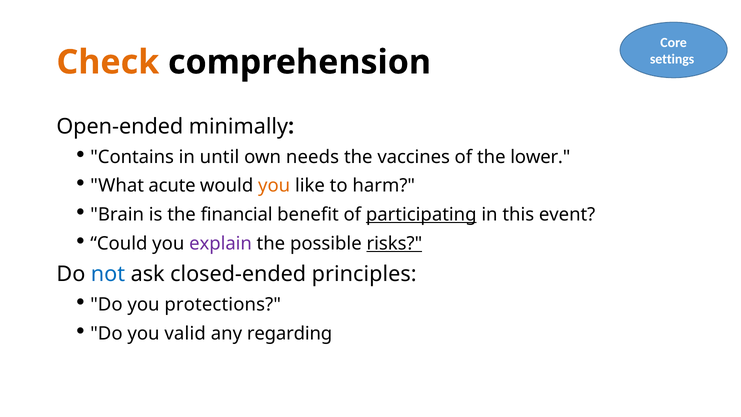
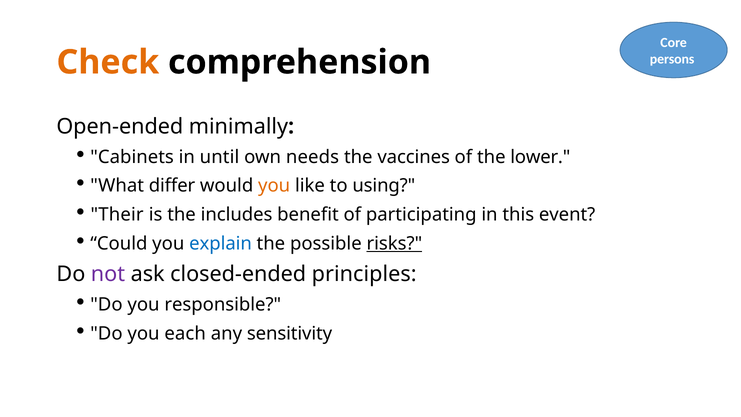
settings: settings -> persons (672, 59)
Contains: Contains -> Cabinets (132, 157)
acute: acute -> differ (172, 186)
harm: harm -> using (384, 186)
Brain: Brain -> Their (117, 214)
financial: financial -> includes (237, 214)
participating underline: present -> none (421, 214)
explain colour: purple -> blue (221, 243)
not colour: blue -> purple (108, 274)
protections: protections -> responsible (223, 304)
valid: valid -> each (185, 333)
regarding: regarding -> sensitivity (290, 333)
